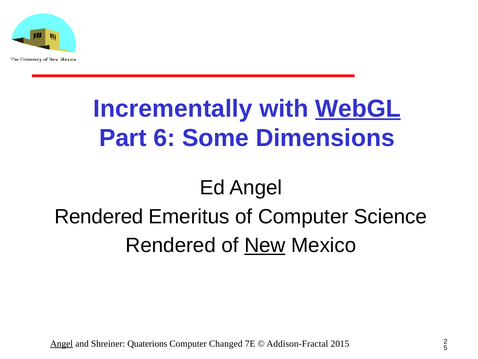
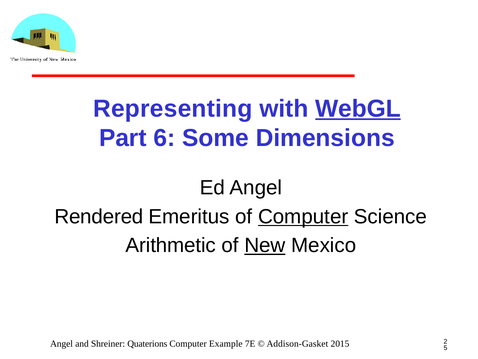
Incrementally: Incrementally -> Representing (173, 108)
Computer underline: none -> present (303, 216)
Rendered: Rendered -> Arithmetic (171, 245)
Angel underline: present -> none (62, 343)
Changed: Changed -> Example (226, 343)
Addison-Fractal: Addison-Fractal -> Addison-Gasket (297, 343)
